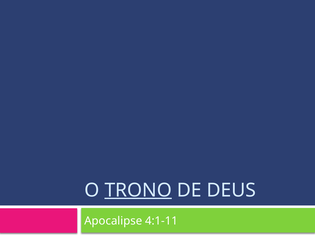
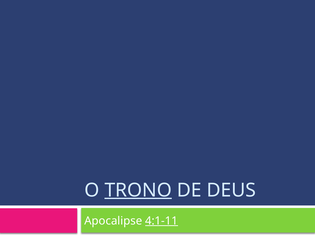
4:1-11 underline: none -> present (162, 221)
